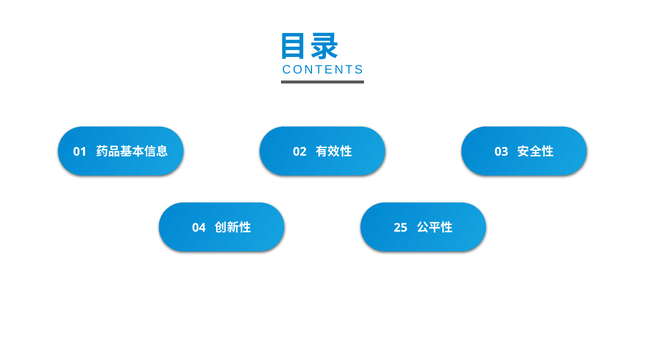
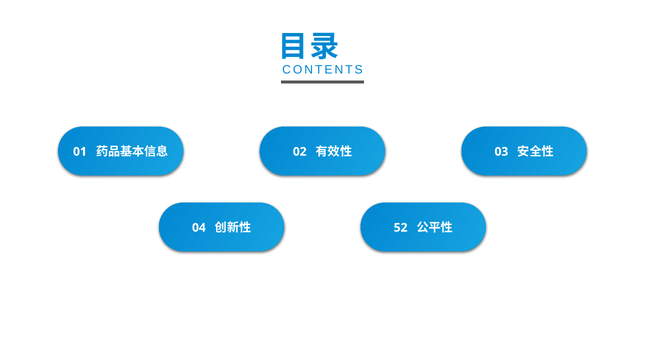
25: 25 -> 52 (401, 228)
